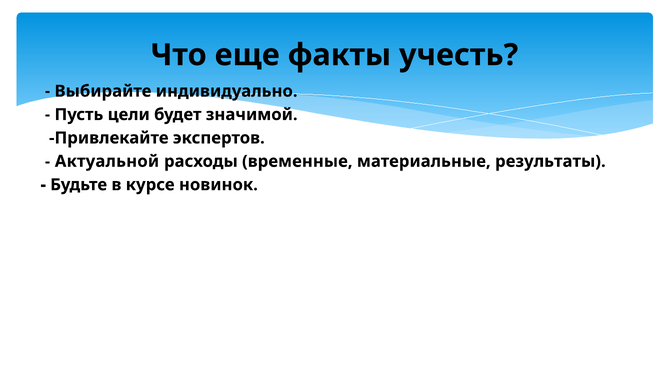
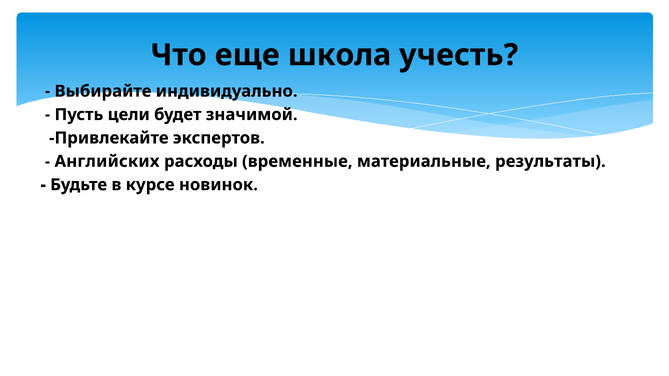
факты: факты -> школа (339, 55)
Актуальной: Актуальной -> Английских (107, 161)
